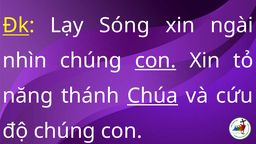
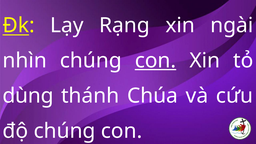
Sóng: Sóng -> Rạng (124, 25)
năng: năng -> dùng (28, 96)
Chúa underline: present -> none (152, 96)
